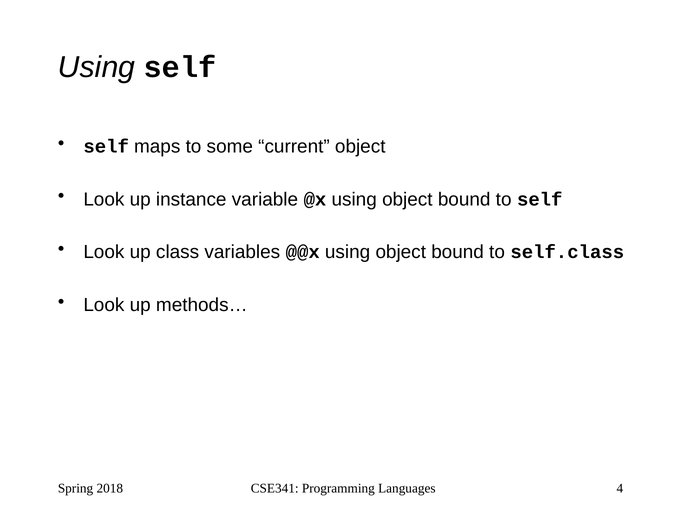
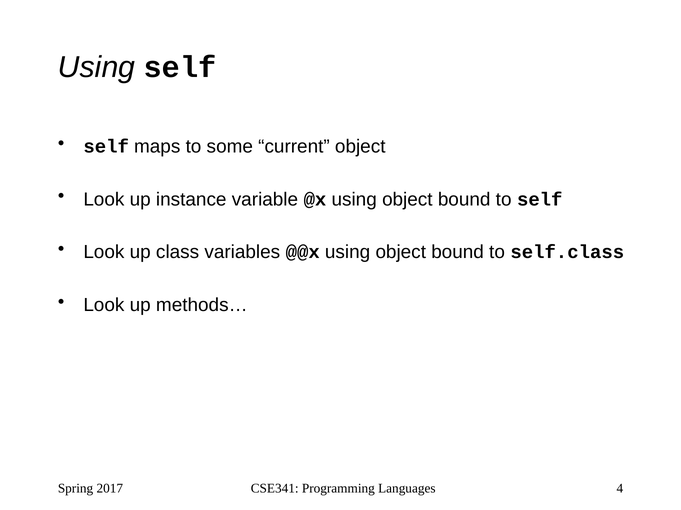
2018: 2018 -> 2017 (110, 489)
